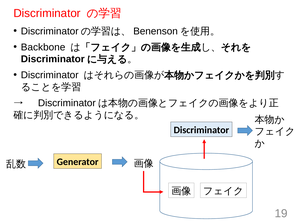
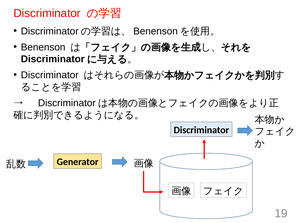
Backbone: Backbone -> Benenson (43, 47)
